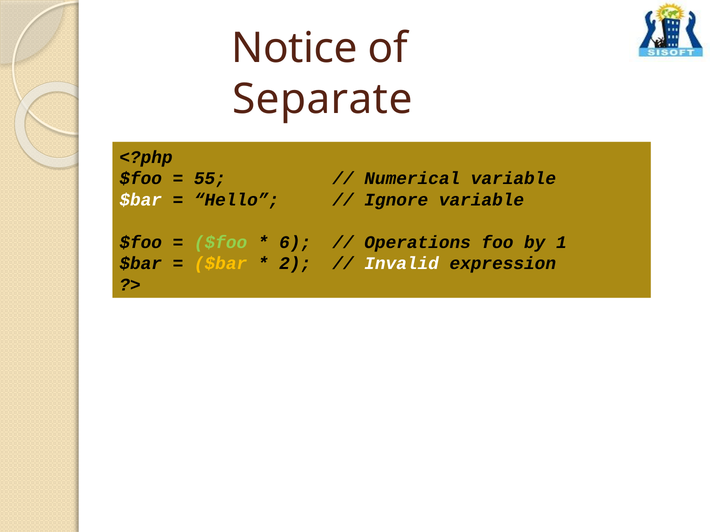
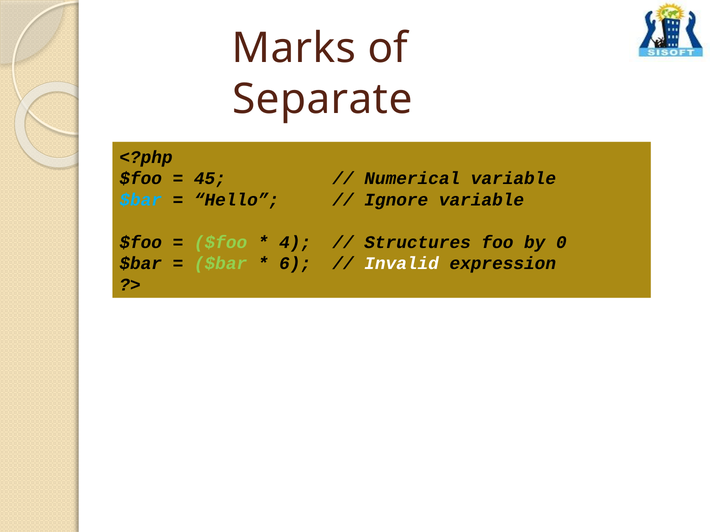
Notice: Notice -> Marks (294, 49)
55: 55 -> 45 (210, 179)
$bar colour: white -> light blue (141, 200)
6: 6 -> 4 (295, 243)
Operations: Operations -> Structures (418, 243)
1: 1 -> 0 (561, 243)
$bar colour: yellow -> light green (221, 264)
2: 2 -> 6 (295, 264)
